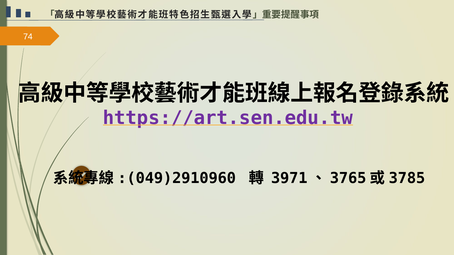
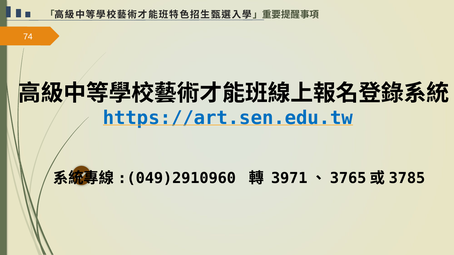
https://art.sen.edu.tw colour: purple -> blue (228, 118)
